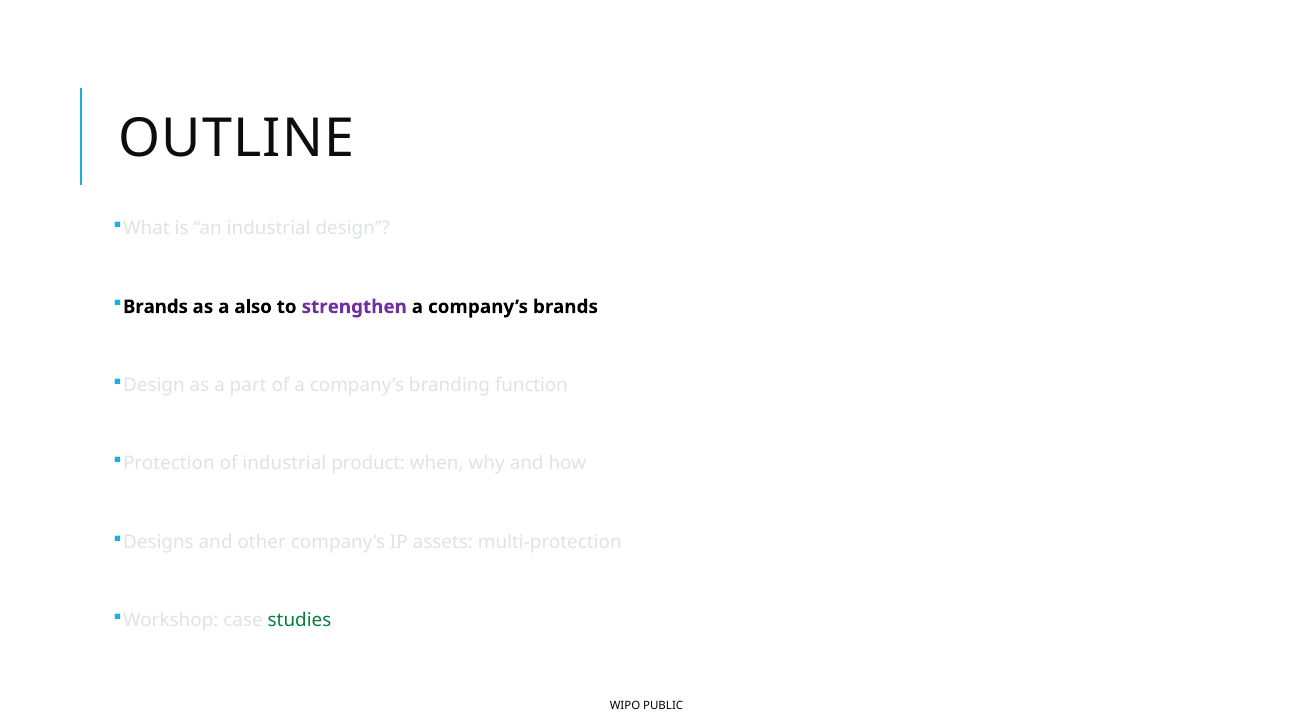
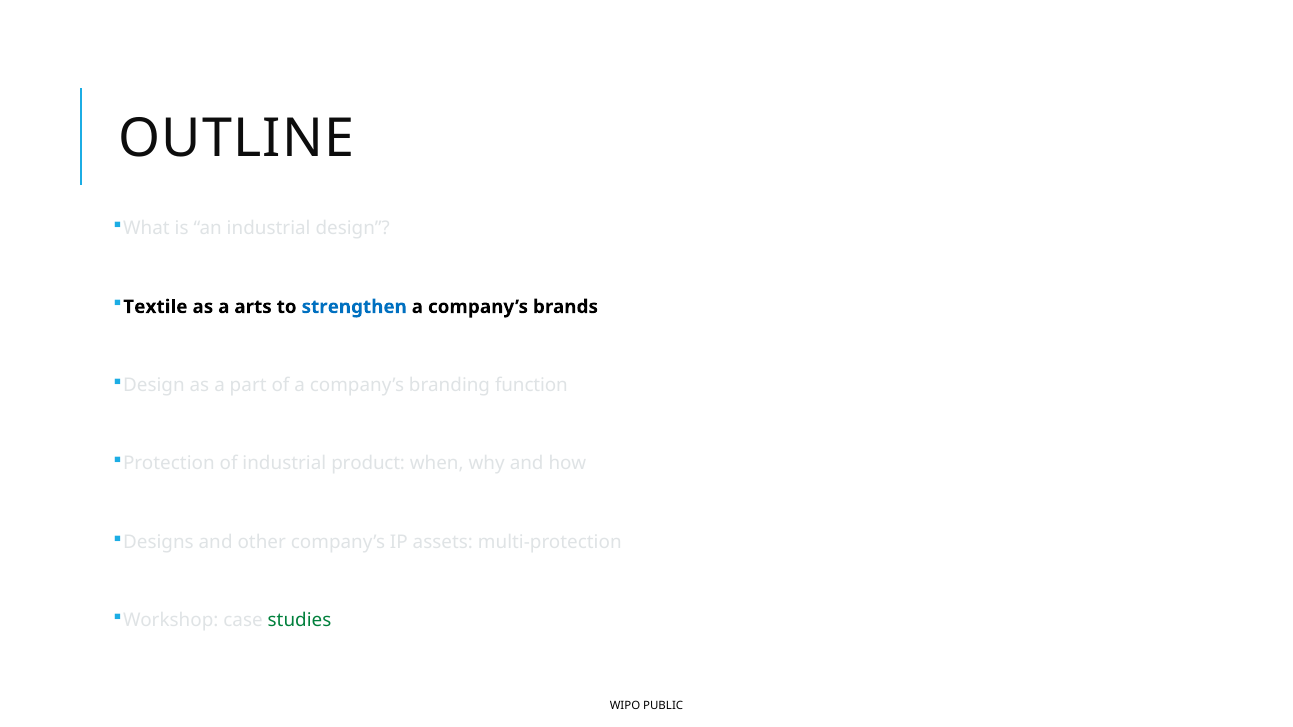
Brands: Brands -> Textile (155, 307)
also: also -> arts (253, 307)
strengthen colour: purple -> blue (354, 307)
